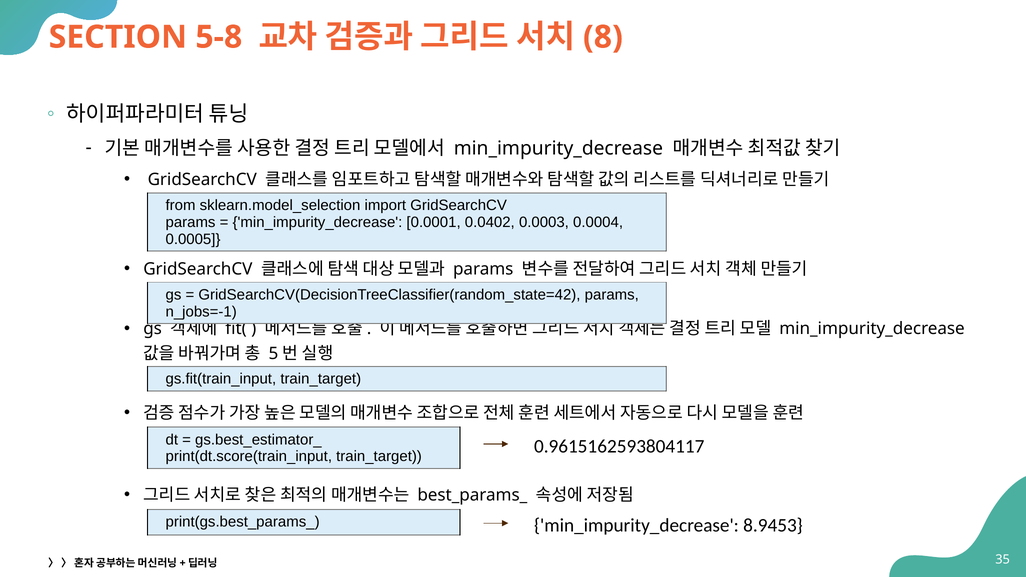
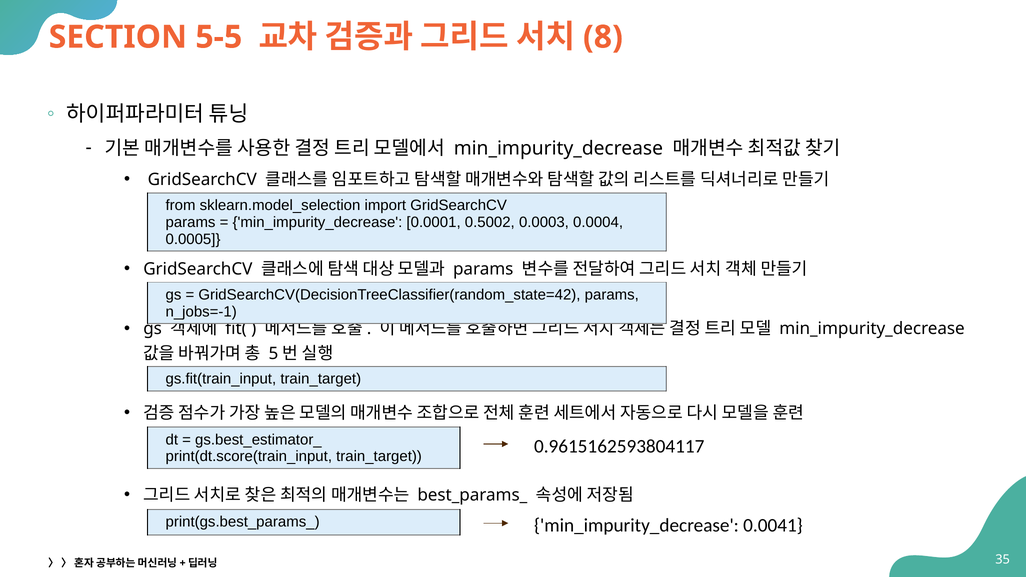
5-8: 5-8 -> 5-5 (219, 37)
0.0402: 0.0402 -> 0.5002 (490, 222)
8.9453: 8.9453 -> 0.0041 (773, 525)
